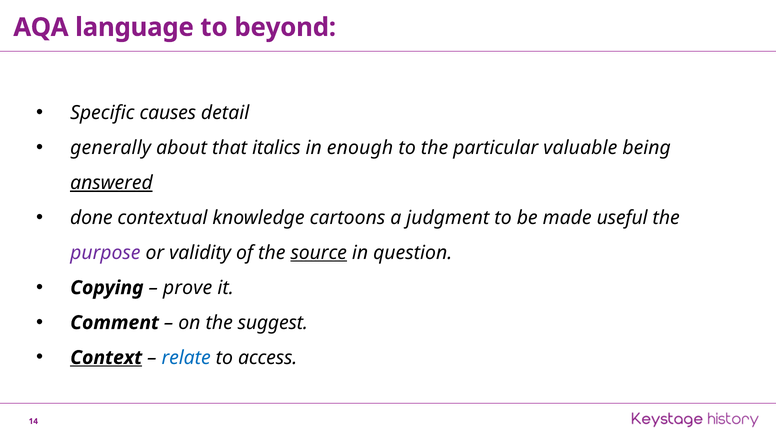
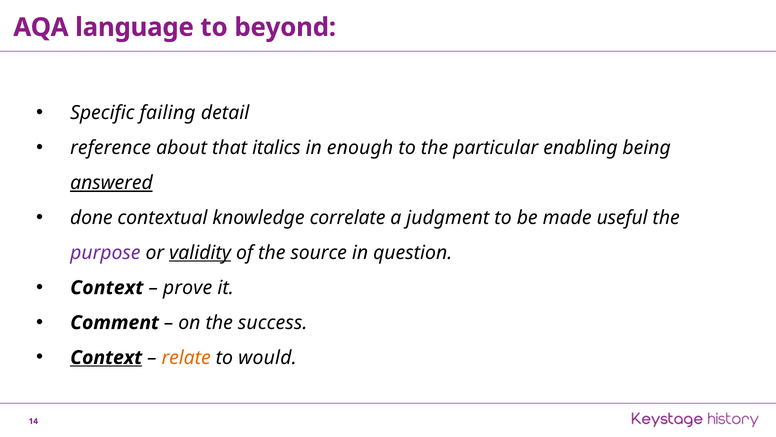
causes: causes -> failing (168, 113)
generally: generally -> reference (111, 148)
valuable: valuable -> enabling (580, 148)
cartoons: cartoons -> correlate (348, 218)
validity underline: none -> present (200, 252)
source underline: present -> none (319, 252)
Copying: Copying -> Context (107, 287)
suggest: suggest -> success (273, 322)
relate colour: blue -> orange (186, 357)
access: access -> would (267, 357)
